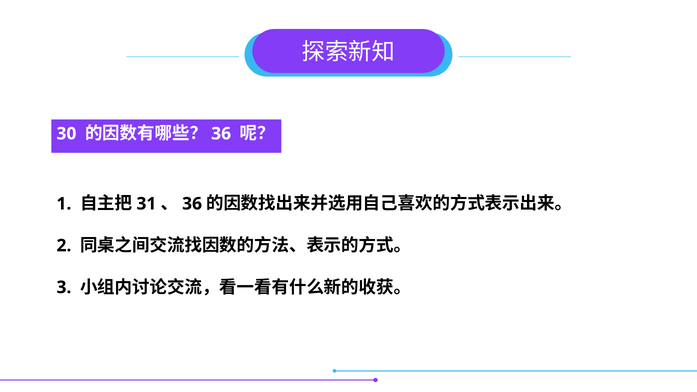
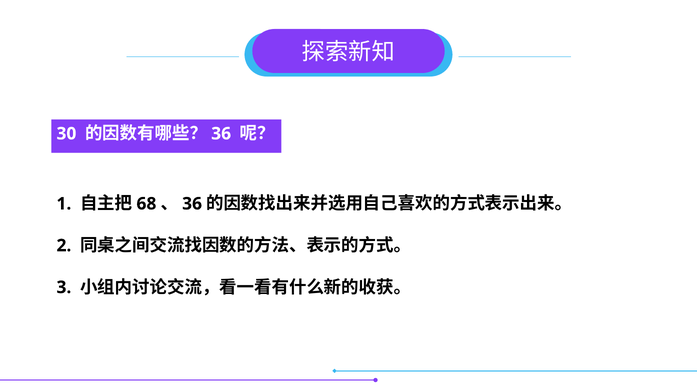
31: 31 -> 68 (146, 204)
